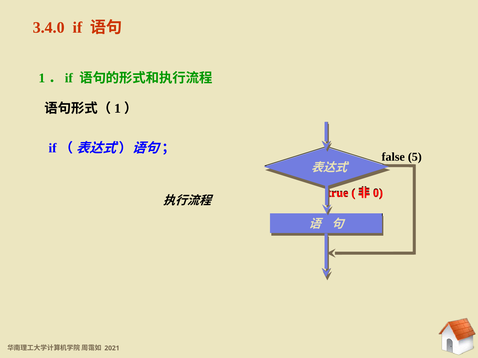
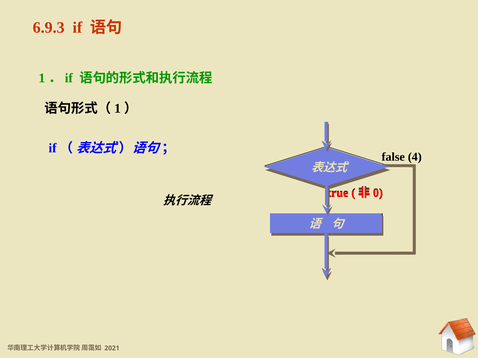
3.4.0: 3.4.0 -> 6.9.3 (49, 28)
5: 5 -> 4 (415, 157)
